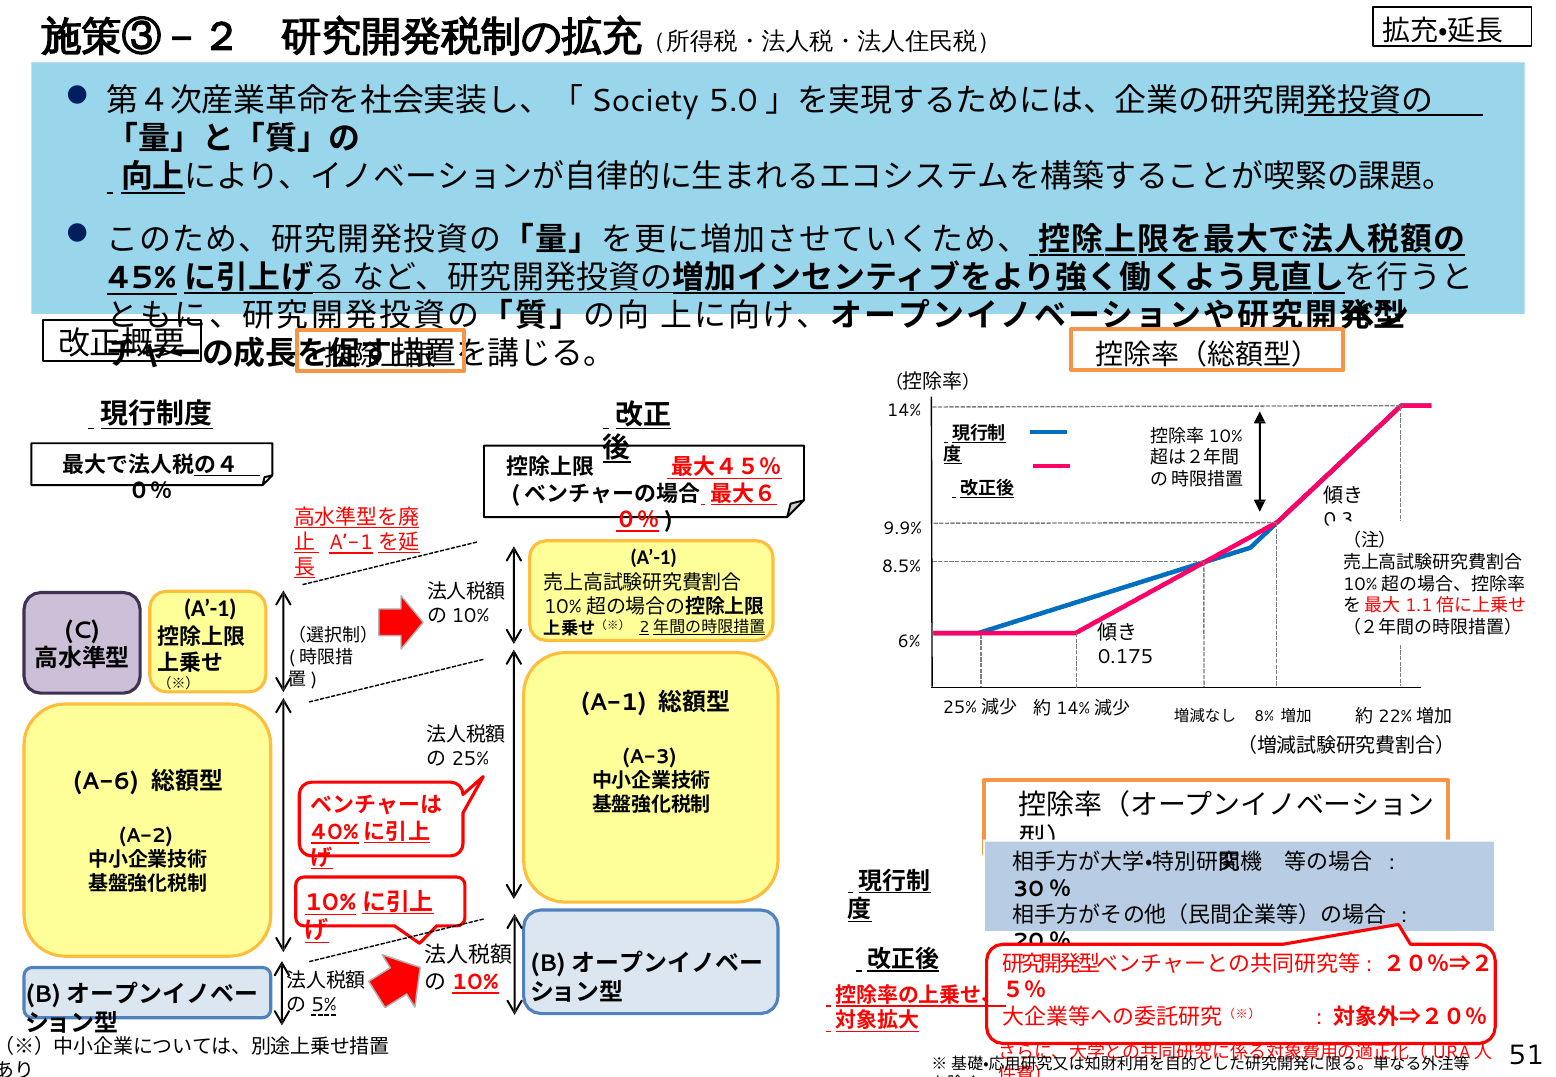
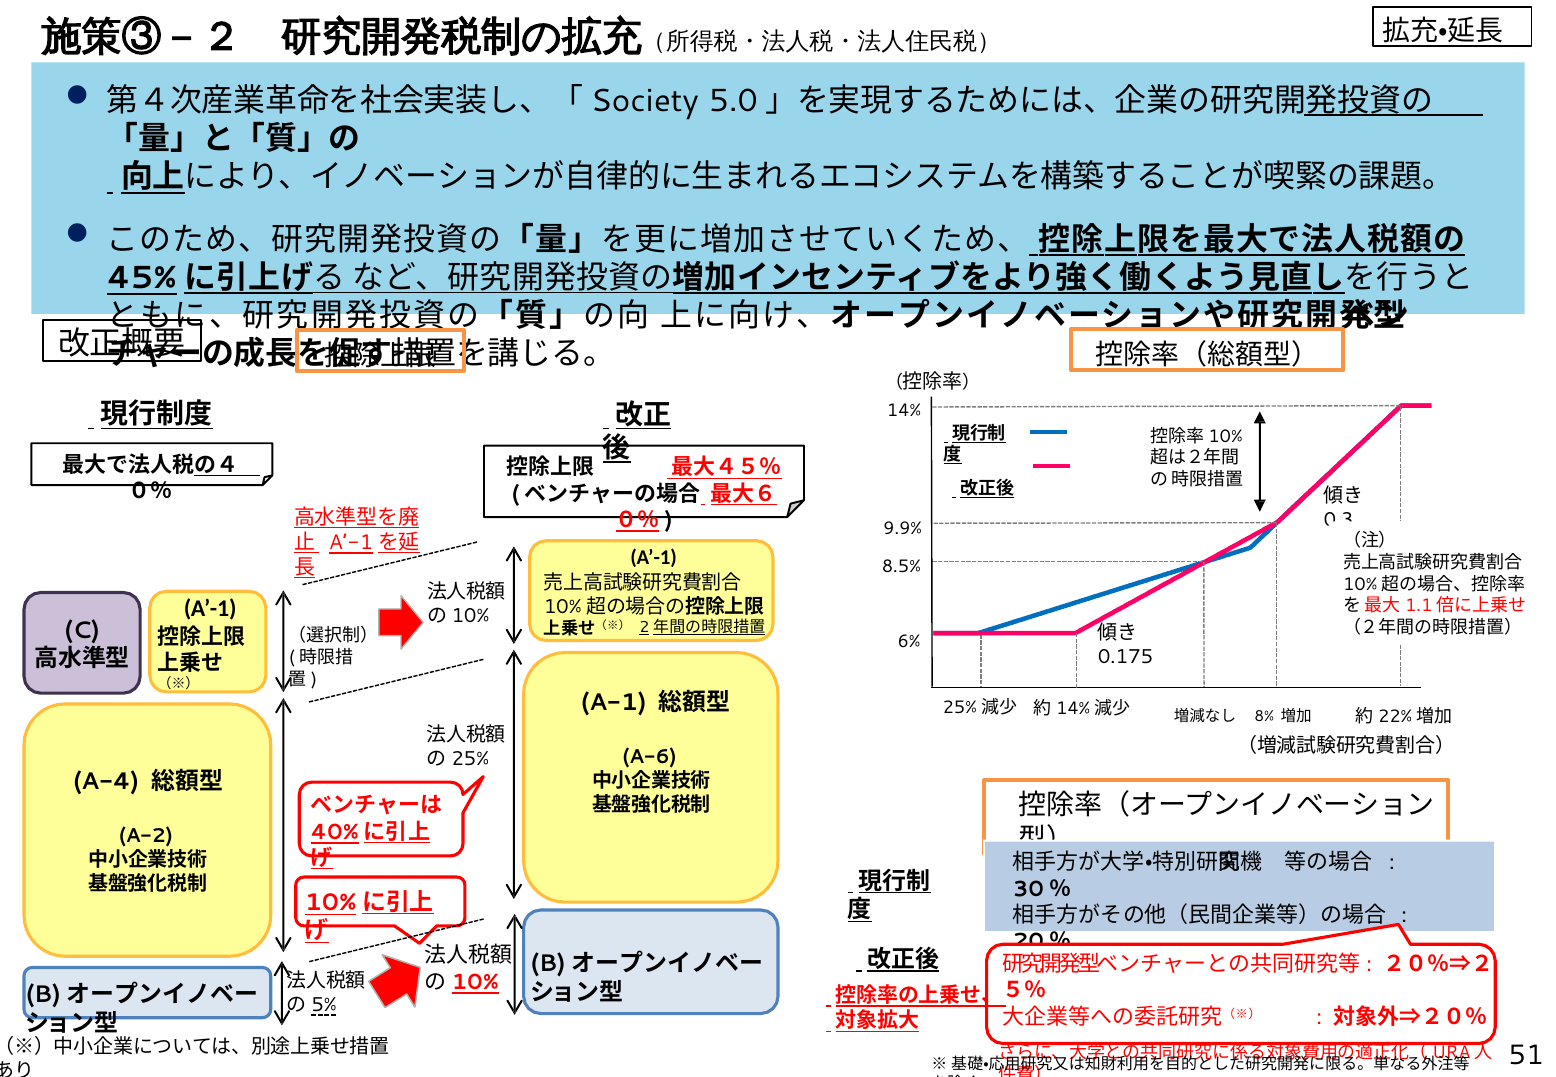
A-3: A-3 -> A-6 (649, 757)
A-6: A-6 -> A-4 (106, 782)
